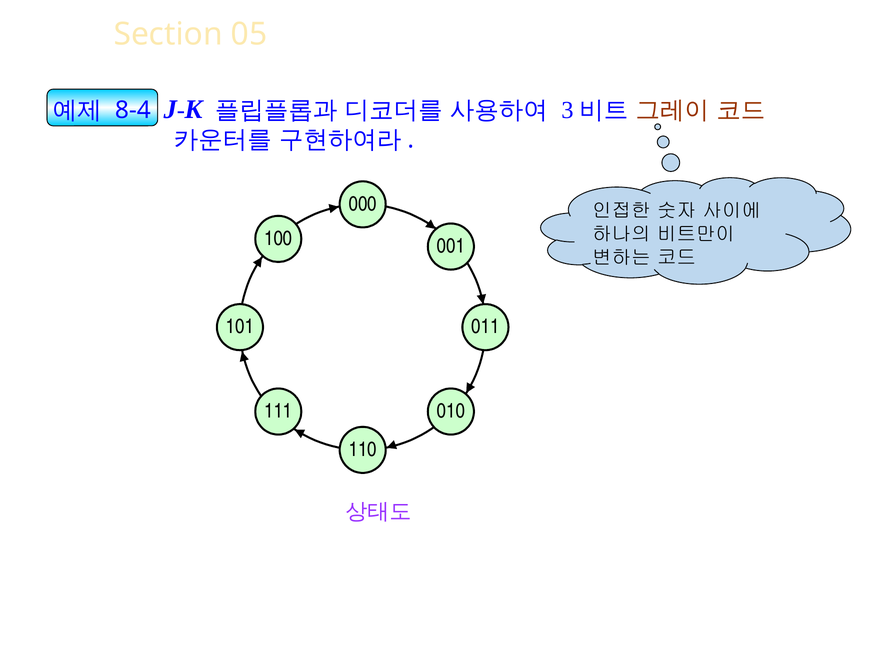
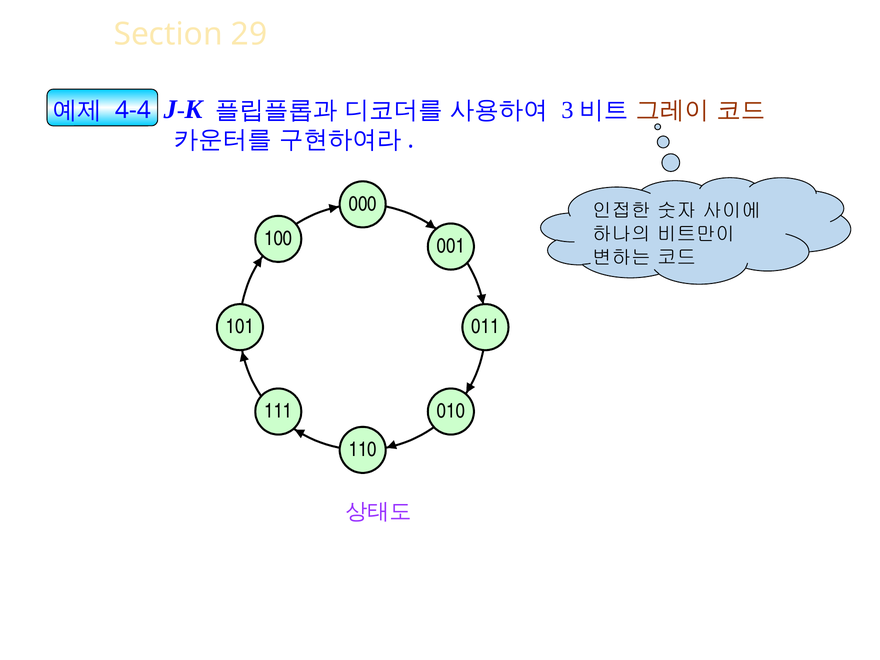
05: 05 -> 29 (249, 34)
8-4: 8-4 -> 4-4 (133, 110)
